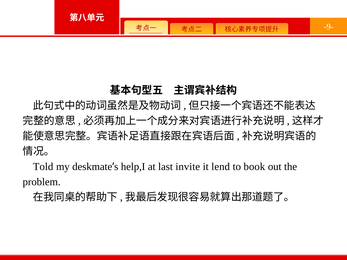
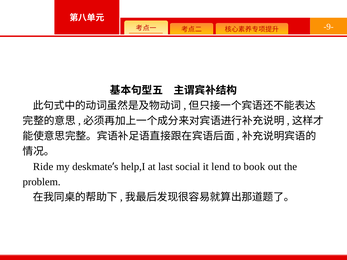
Told: Told -> Ride (43, 167)
invite: invite -> social (188, 167)
